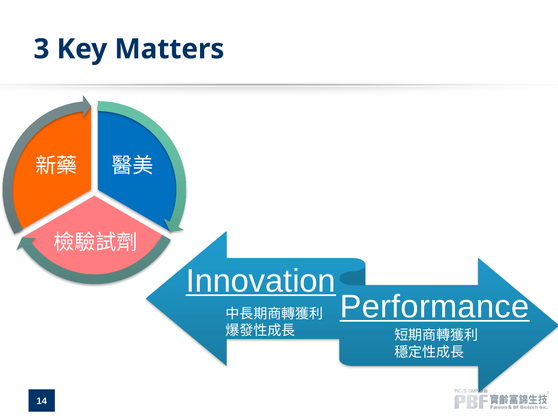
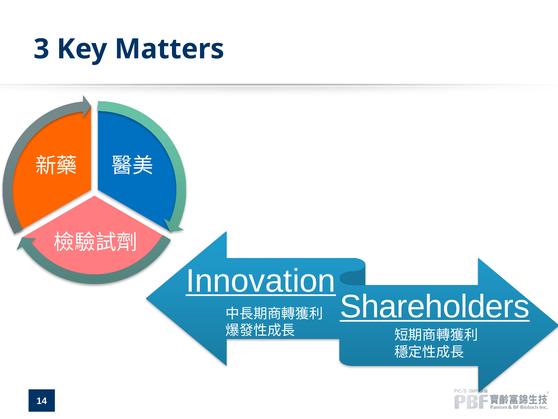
Performance: Performance -> Shareholders (435, 306)
